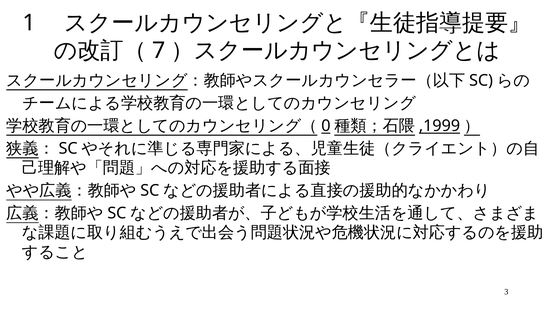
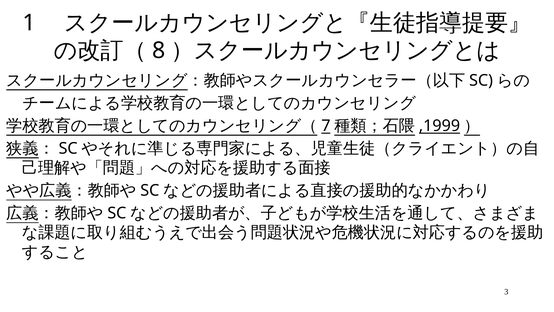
7: 7 -> 8 (159, 50)
0: 0 -> 7 (326, 126)
